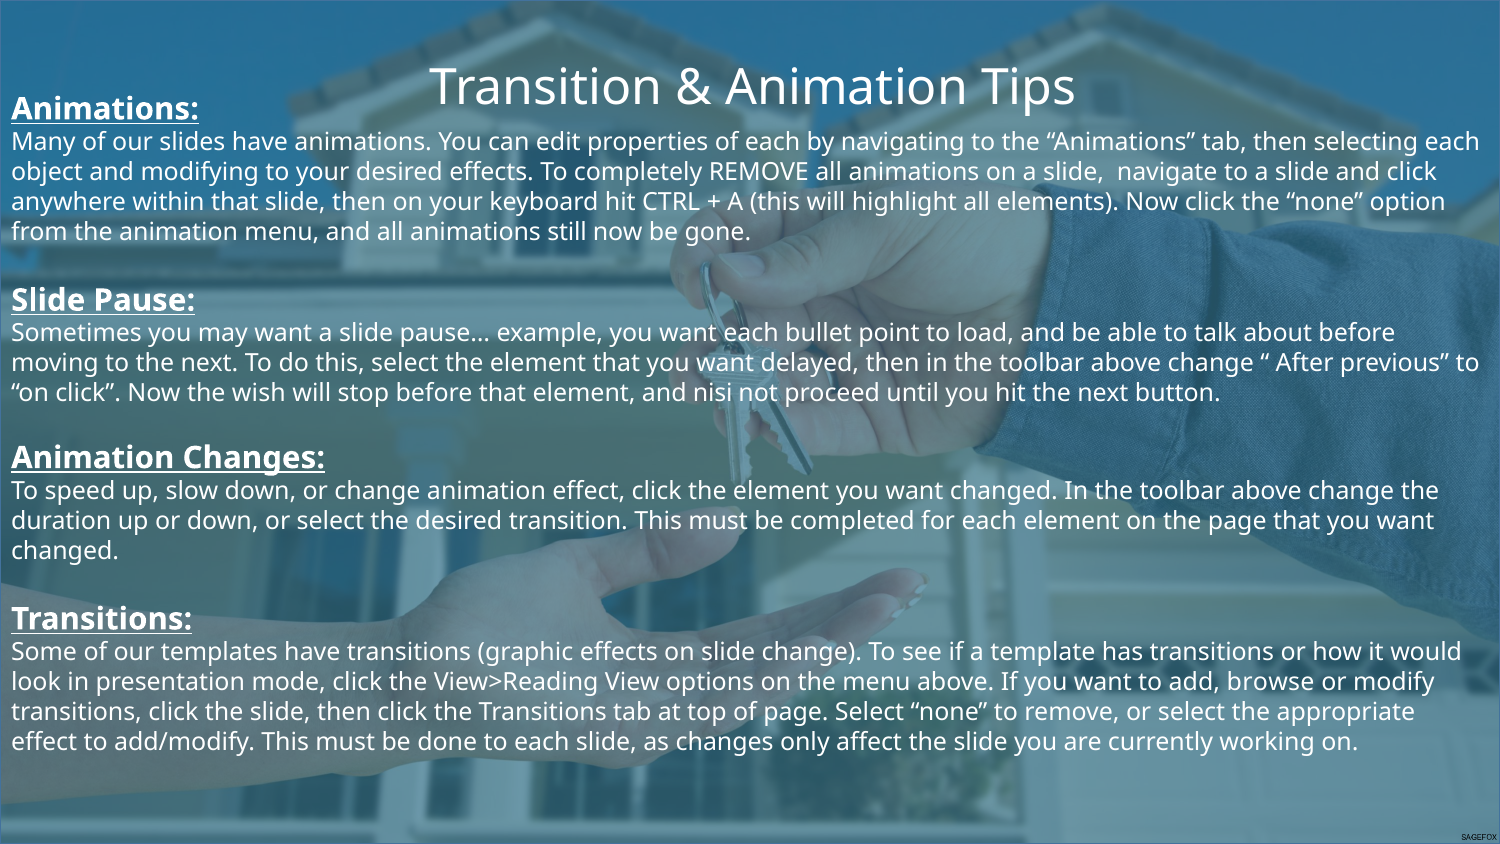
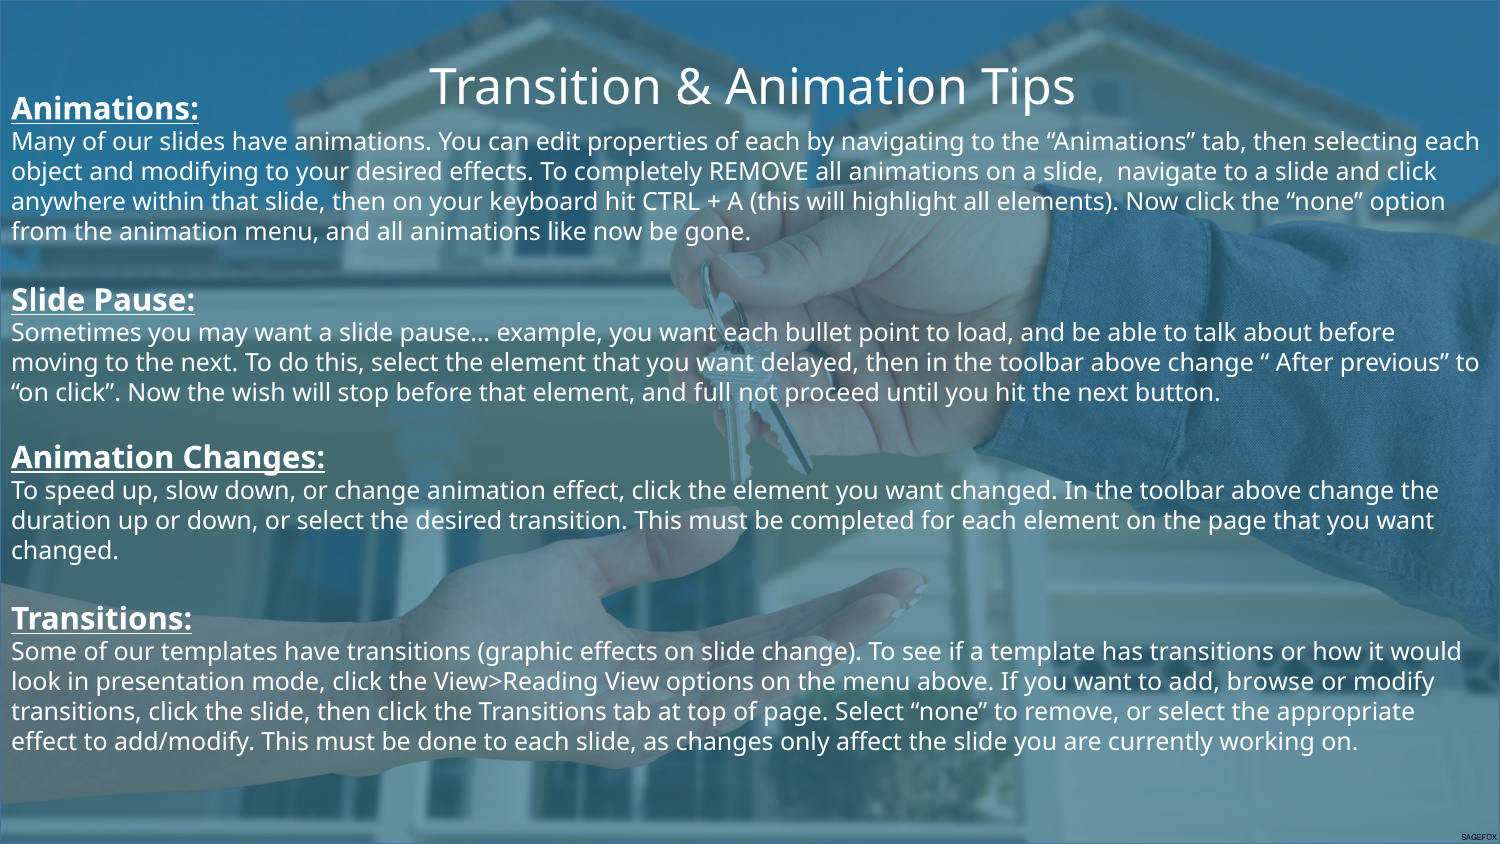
still: still -> like (567, 232)
nisi: nisi -> full (713, 394)
